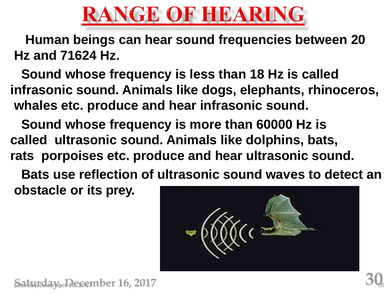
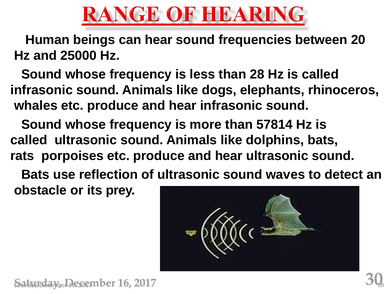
71624: 71624 -> 25000 (79, 55)
than 18: 18 -> 28 (257, 74)
60000: 60000 -> 57814 (274, 124)
